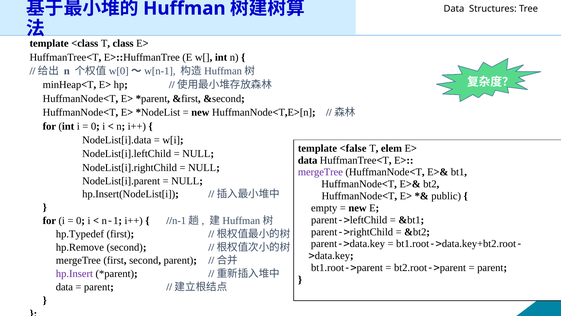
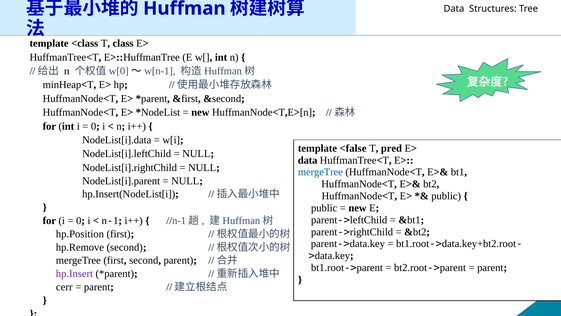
elem: elem -> pred (391, 148)
mergeTree colour: purple -> blue (320, 172)
empty: empty -> public (324, 208)
hp.Typedef: hp.Typedef -> hp.Position (80, 234)
data: data -> cerr (64, 287)
